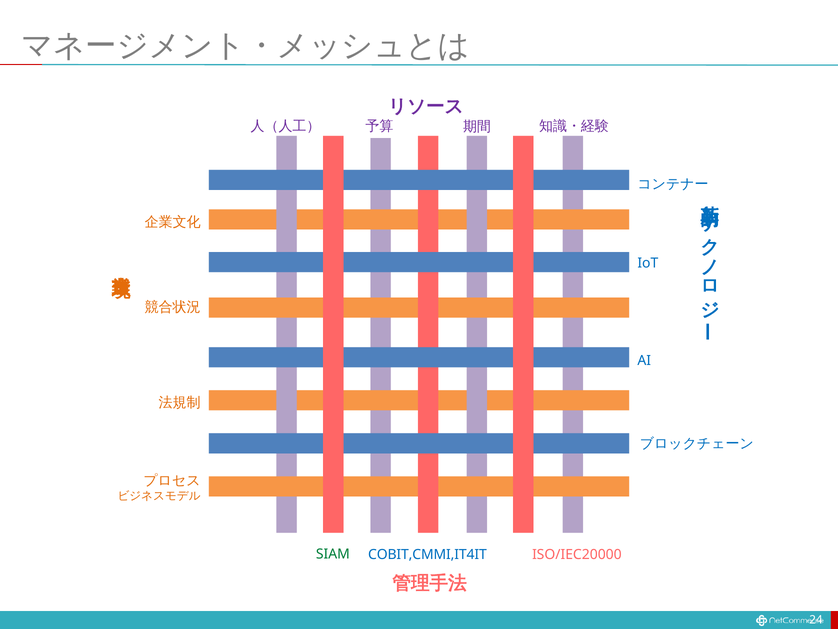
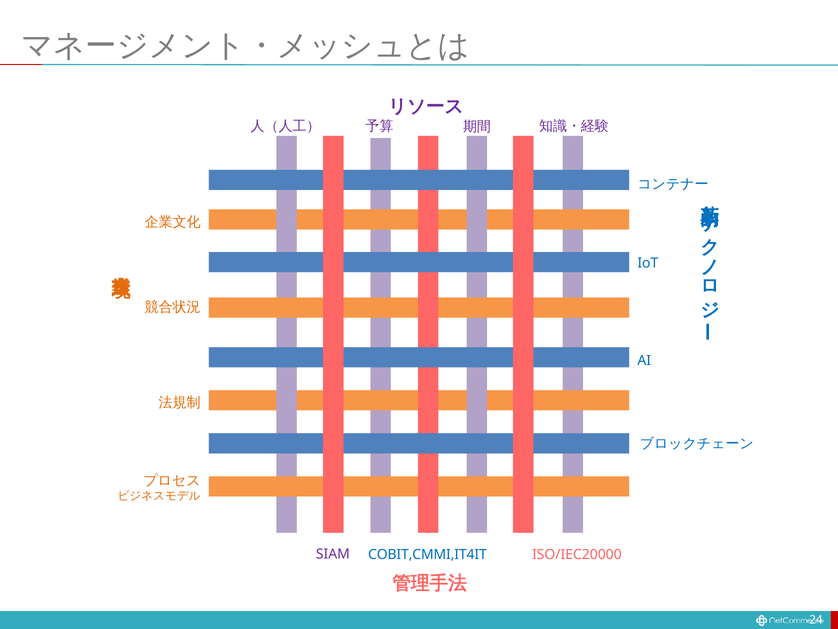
SIAM colour: green -> purple (333, 554)
